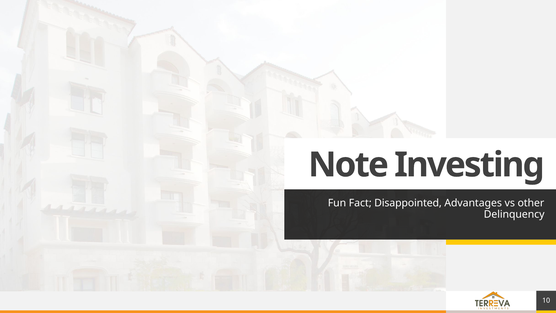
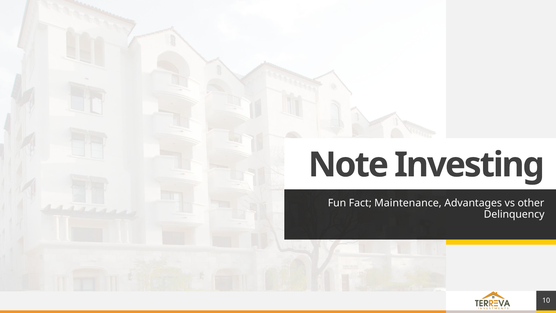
Disappointed: Disappointed -> Maintenance (408, 203)
